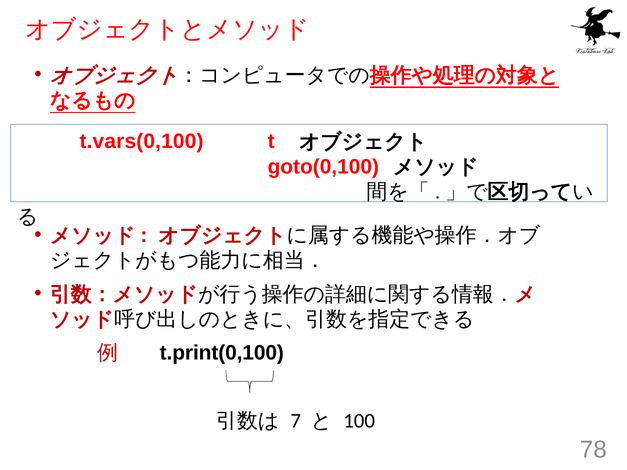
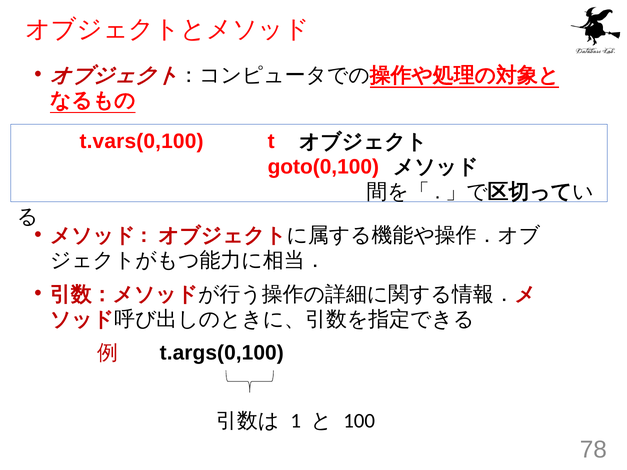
t.print(0,100: t.print(0,100 -> t.args(0,100 (222, 353)
7: 7 -> 1 (296, 421)
